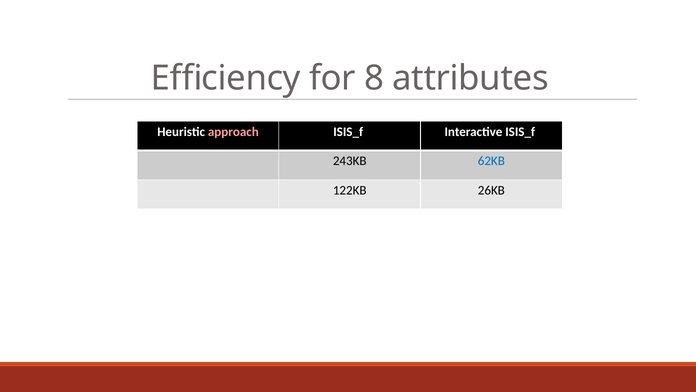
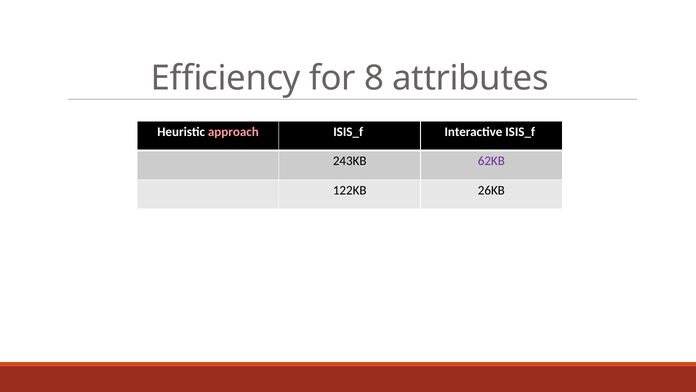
62KB colour: blue -> purple (491, 161)
